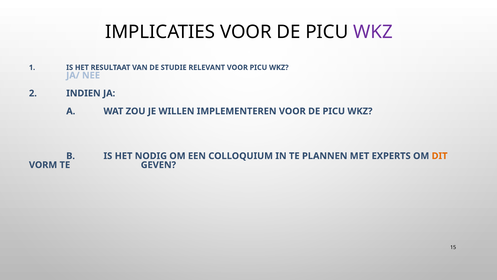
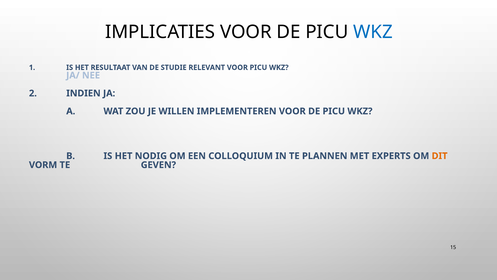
WKZ colour: purple -> blue (373, 32)
